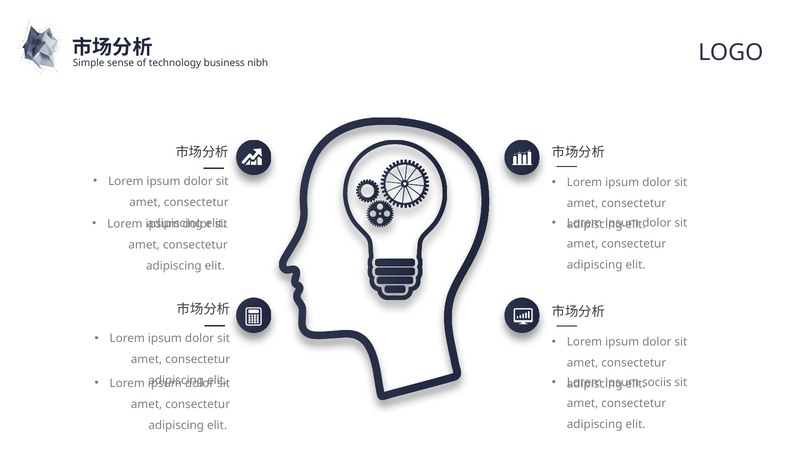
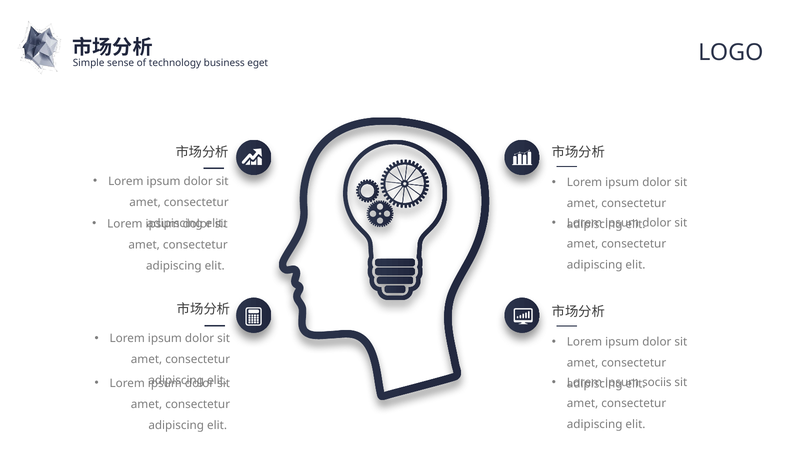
nibh: nibh -> eget (258, 63)
